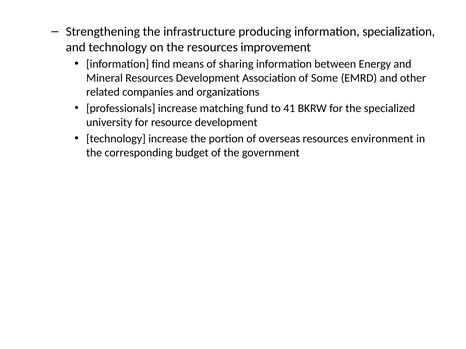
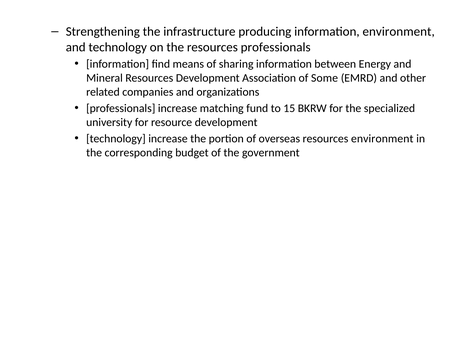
information specialization: specialization -> environment (399, 32)
resources improvement: improvement -> professionals (276, 47)
41: 41 -> 15 (289, 108)
